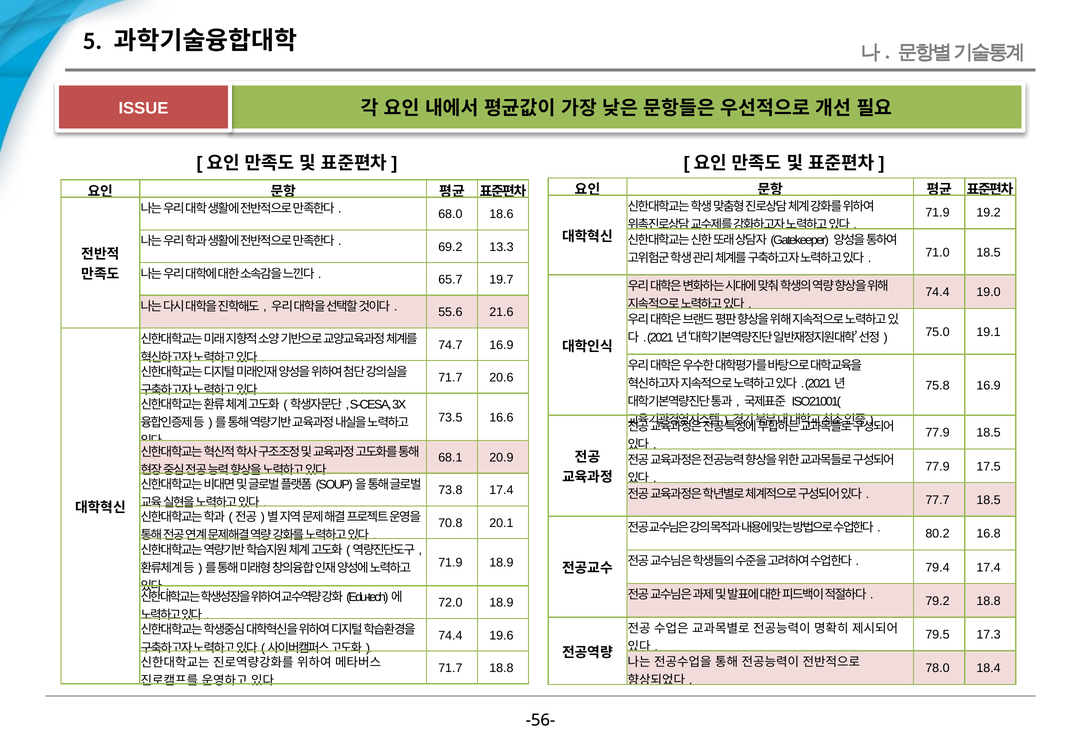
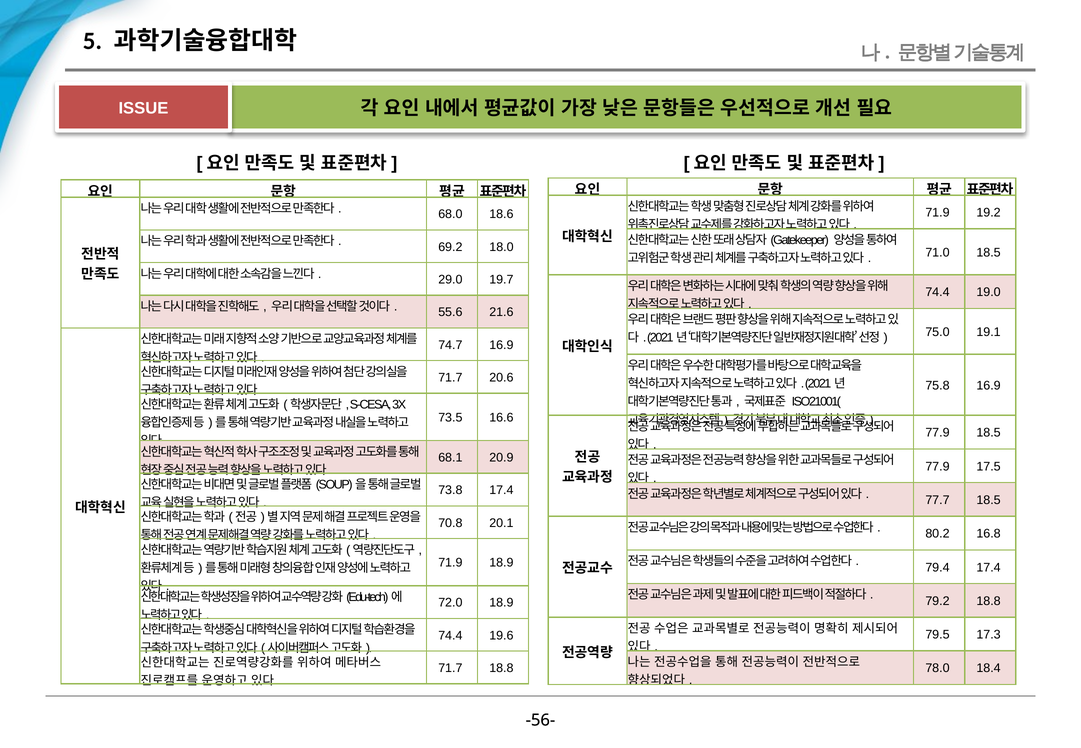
13.3: 13.3 -> 18.0 (501, 247)
65.7: 65.7 -> 29.0 (450, 280)
